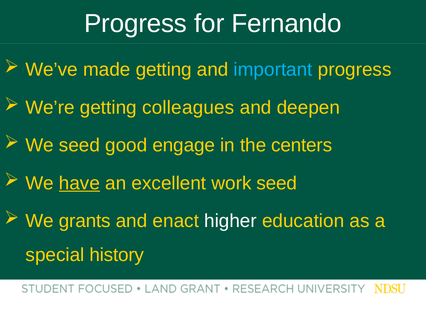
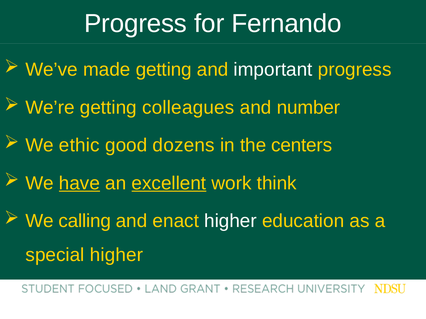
important colour: light blue -> white (273, 70)
deepen: deepen -> number (308, 108)
We seed: seed -> ethic (79, 146)
engage: engage -> dozens (184, 146)
excellent underline: none -> present (169, 183)
work seed: seed -> think (277, 183)
grants: grants -> calling (85, 221)
special history: history -> higher (116, 255)
